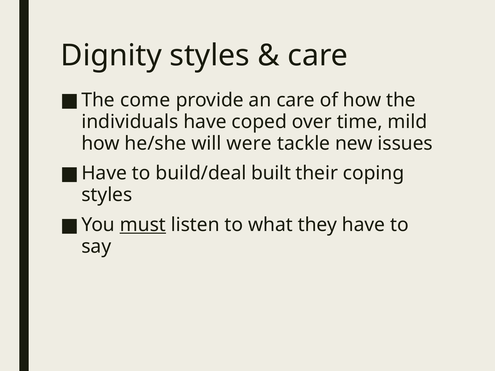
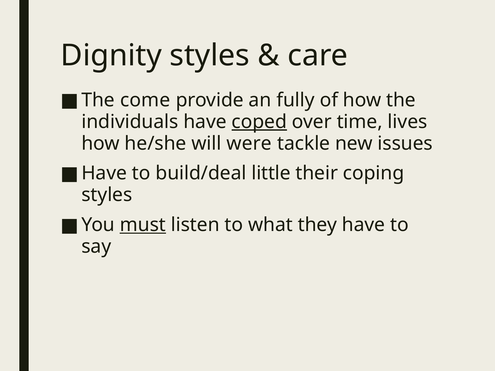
an care: care -> fully (296, 100)
coped underline: none -> present (259, 122)
mild: mild -> lives (407, 122)
built: built -> little (271, 173)
